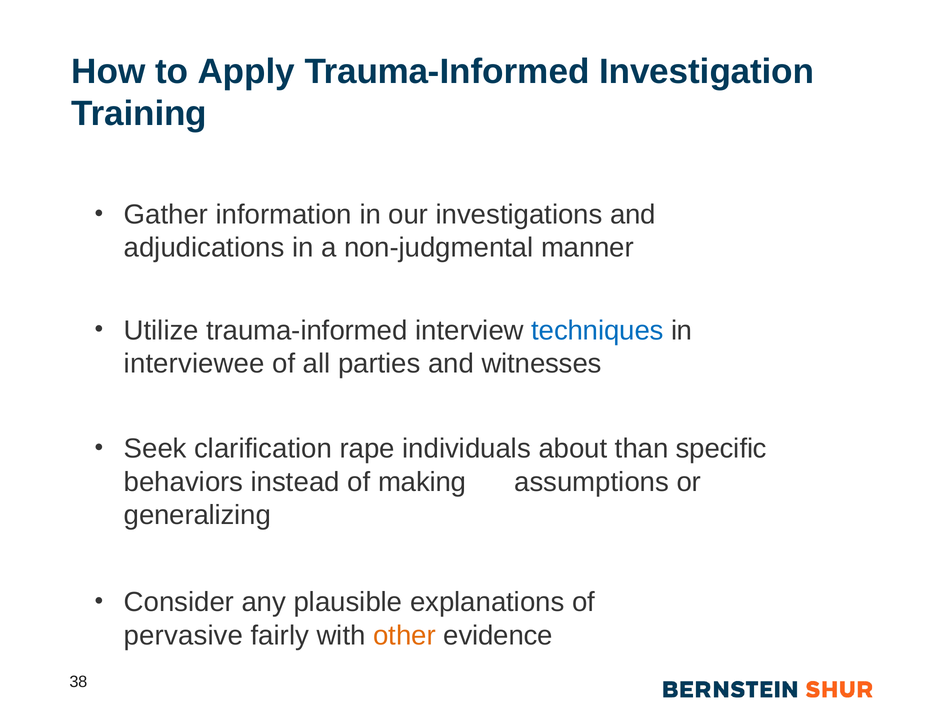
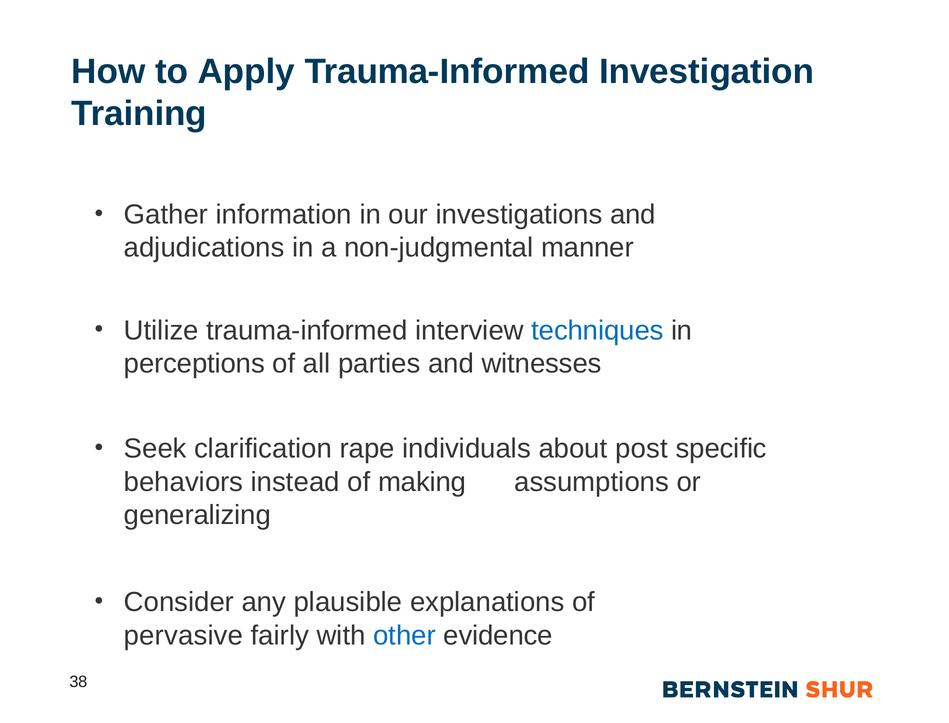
interviewee: interviewee -> perceptions (194, 364)
than: than -> post (642, 449)
other colour: orange -> blue (405, 636)
